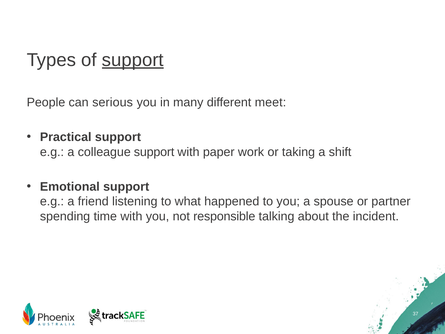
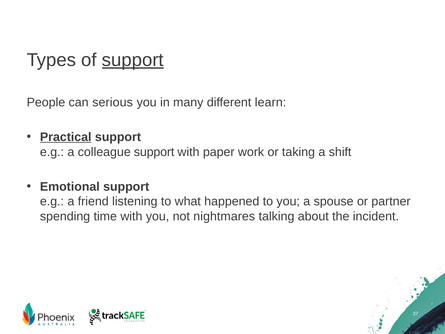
meet: meet -> learn (271, 102)
Practical underline: none -> present (66, 137)
responsible: responsible -> nightmares (224, 216)
